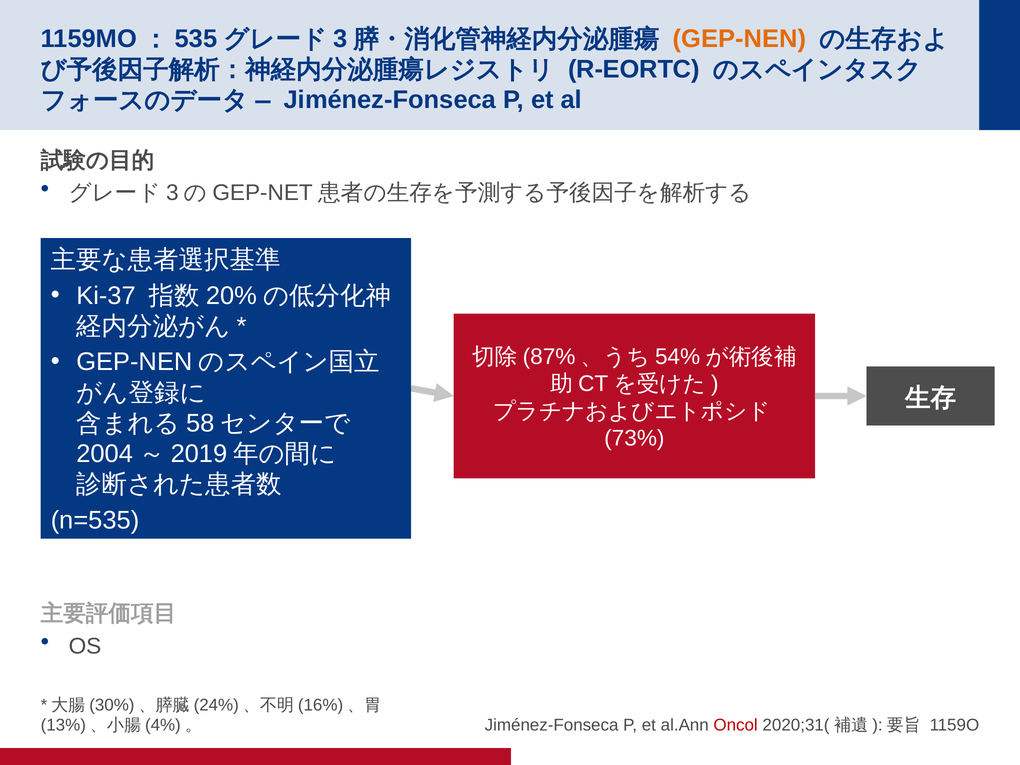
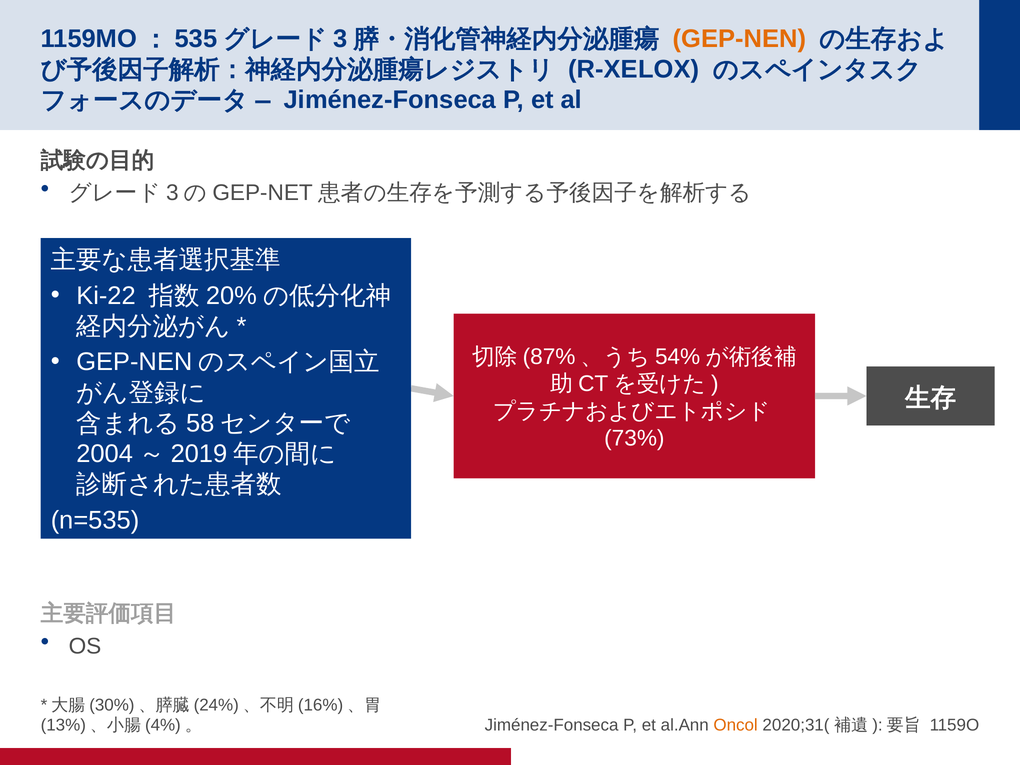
R-EORTC: R-EORTC -> R-XELOX (634, 69)
Ki-37: Ki-37 -> Ki-22 (106, 296)
Oncol colour: red -> orange (736, 725)
